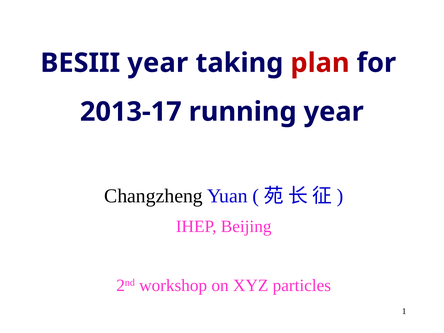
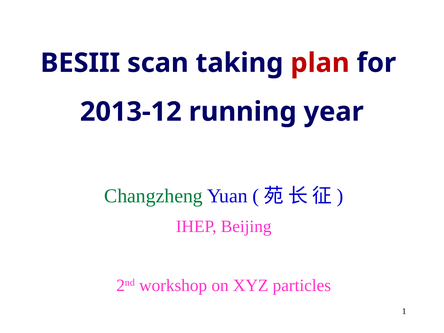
BESIII year: year -> scan (158, 63)
2013-17: 2013-17 -> 2013-12 (131, 112)
Changzheng colour: black -> green (154, 196)
